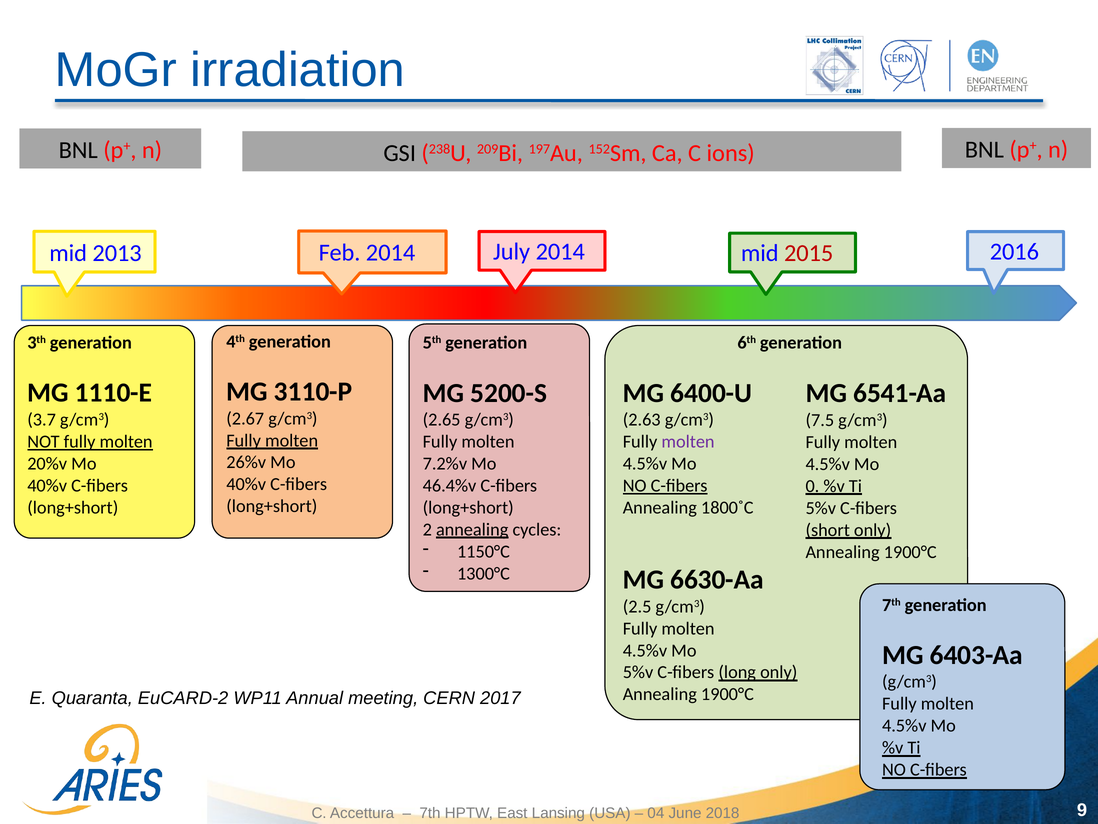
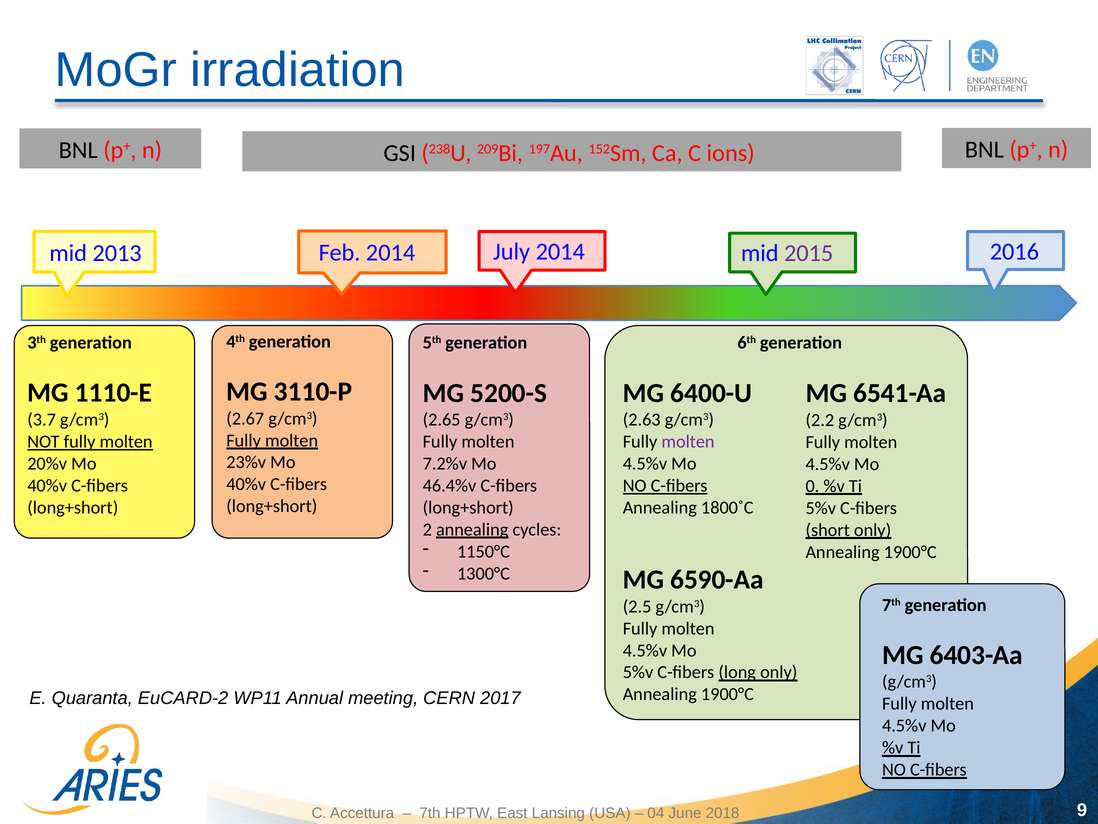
2015 colour: red -> purple (809, 253)
7.5: 7.5 -> 2.2 (820, 420)
26%v: 26%v -> 23%v (246, 462)
6630-Aa: 6630-Aa -> 6590-Aa (717, 579)
